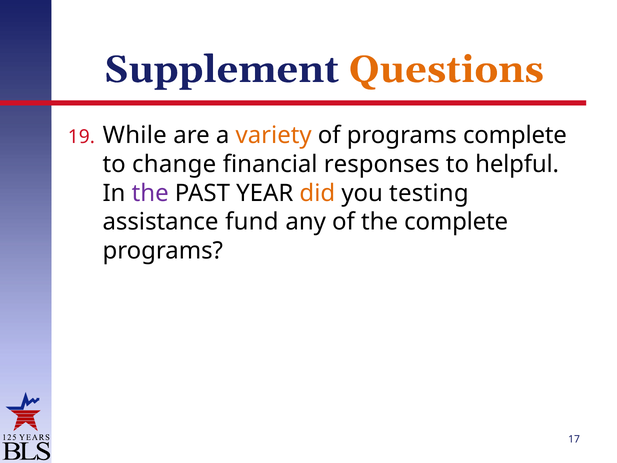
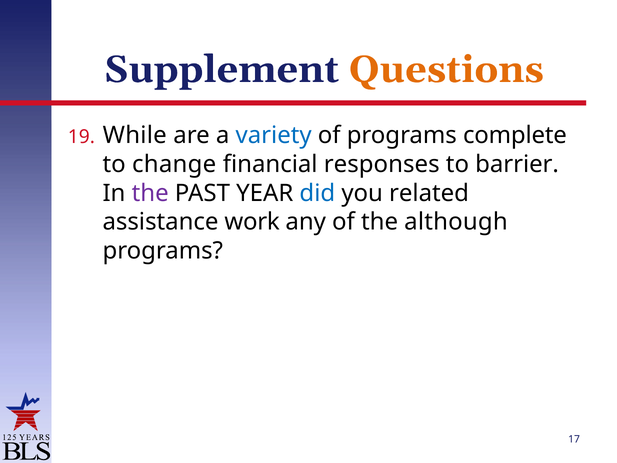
variety colour: orange -> blue (274, 135)
helpful: helpful -> barrier (517, 164)
did colour: orange -> blue (317, 193)
testing: testing -> related (429, 193)
fund: fund -> work (252, 222)
the complete: complete -> although (456, 222)
